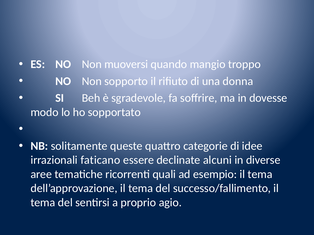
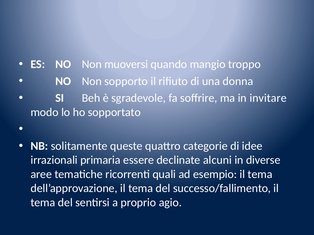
dovesse: dovesse -> invitare (268, 98)
faticano: faticano -> primaria (100, 160)
